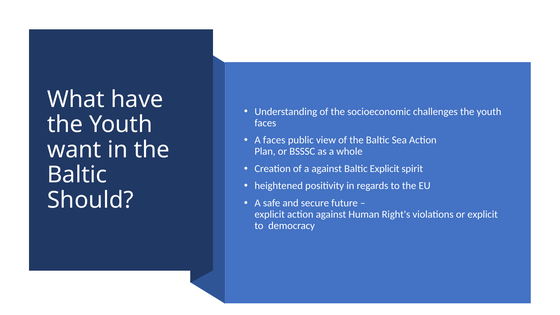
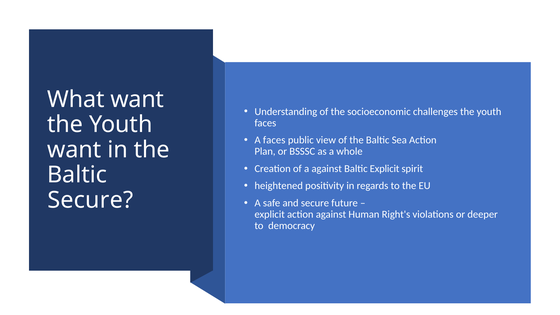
What have: have -> want (137, 99)
Should: Should -> Secure (90, 200)
or explicit: explicit -> deeper (483, 214)
